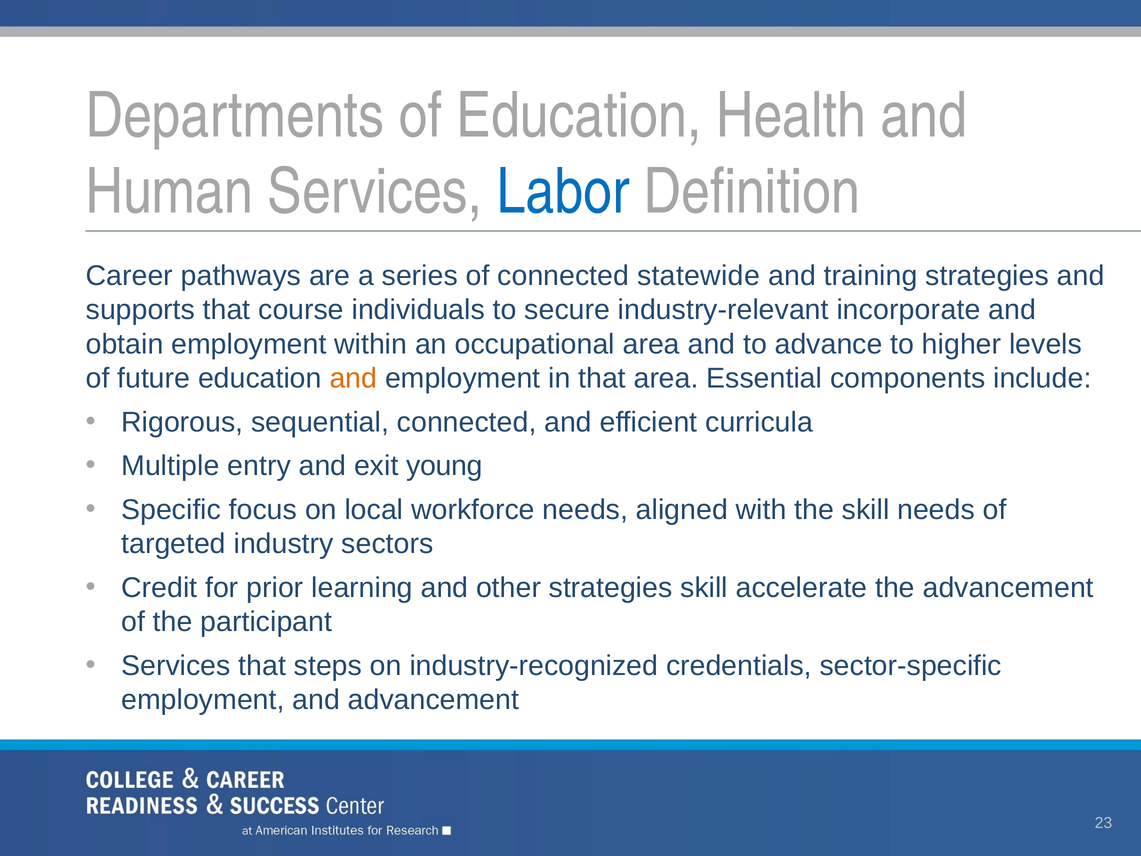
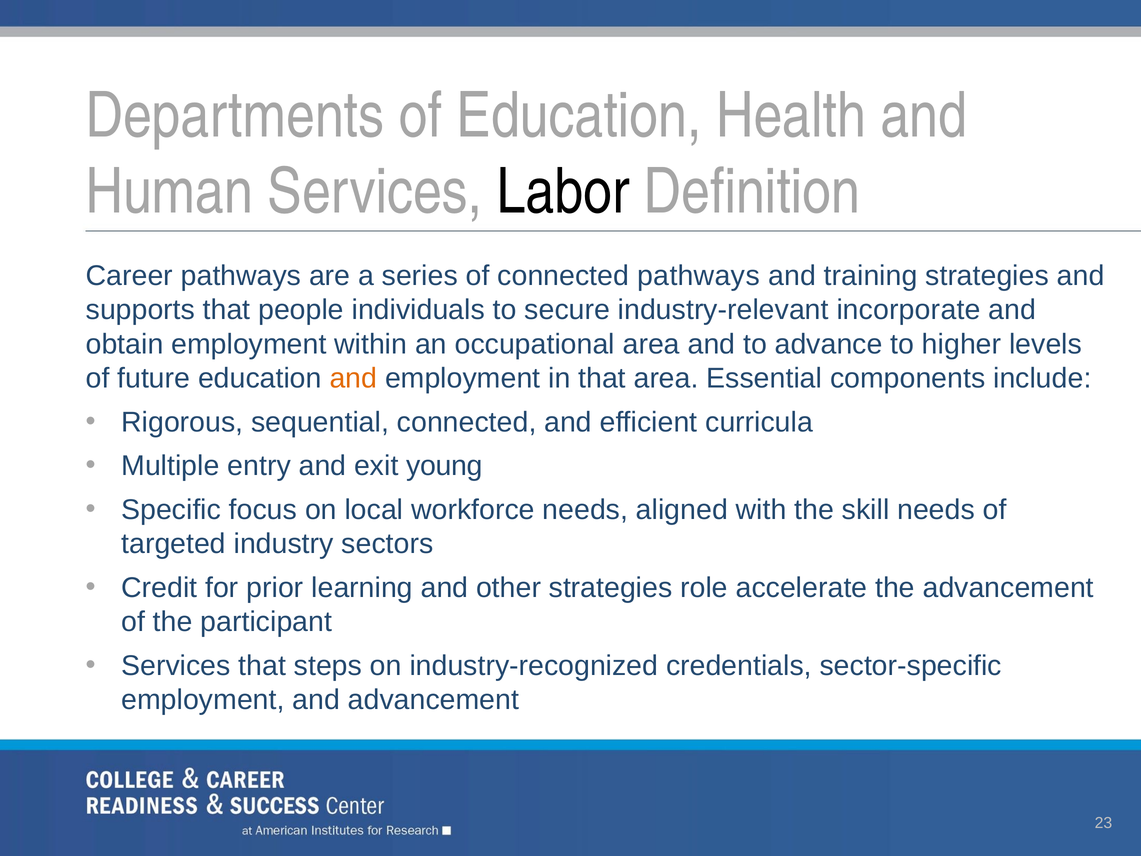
Labor colour: blue -> black (563, 192)
connected statewide: statewide -> pathways (699, 276)
course: course -> people (301, 310)
strategies skill: skill -> role (704, 588)
